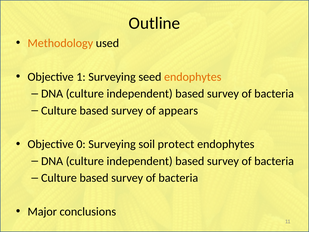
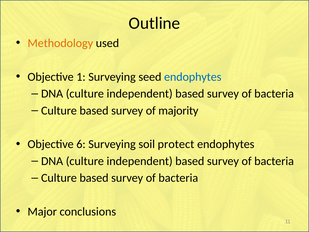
endophytes colour: orange -> blue (193, 77)
appears: appears -> majority (178, 110)
0: 0 -> 6 (81, 144)
